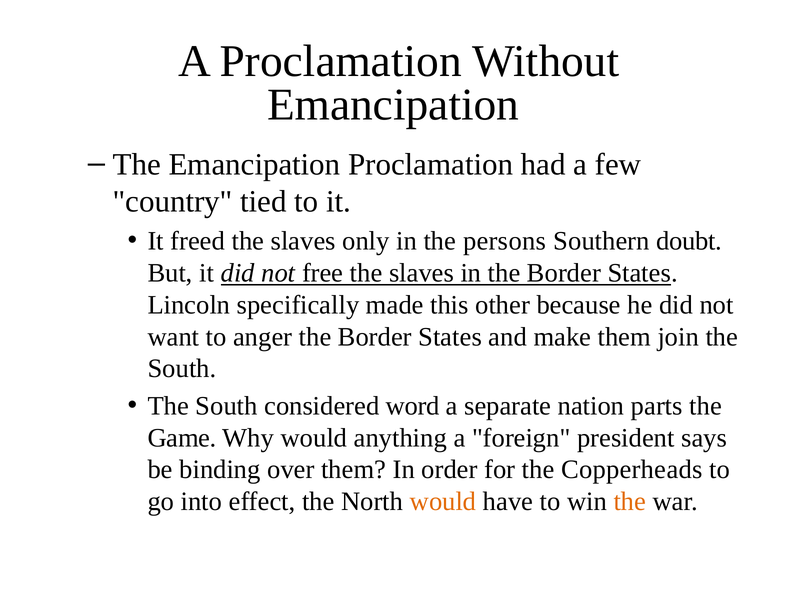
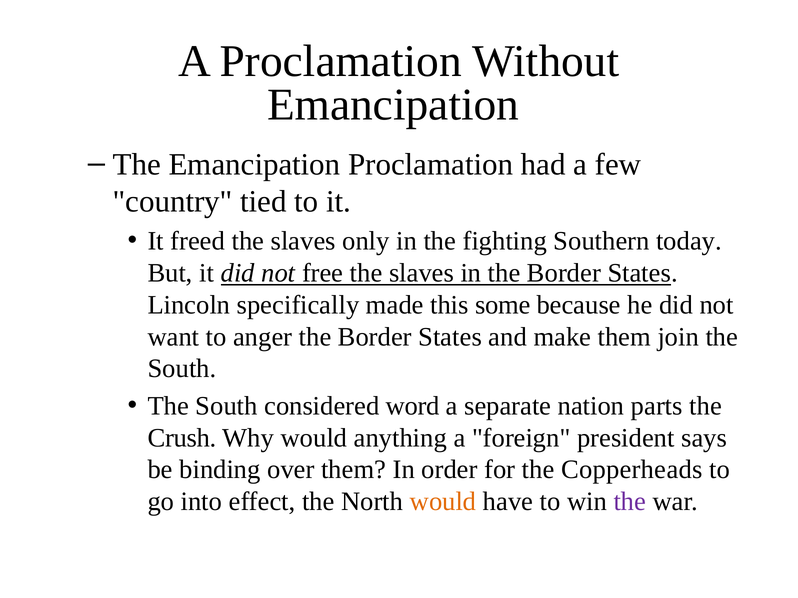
persons: persons -> fighting (505, 241)
doubt: doubt -> today (689, 241)
other: other -> some (503, 305)
Game: Game -> Crush (182, 438)
the colour: orange -> purple (630, 502)
